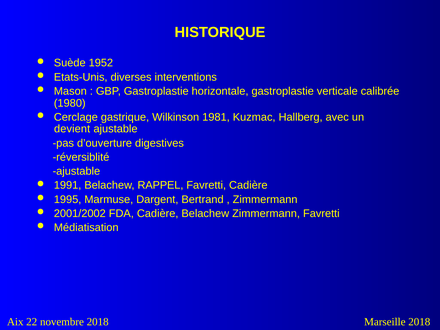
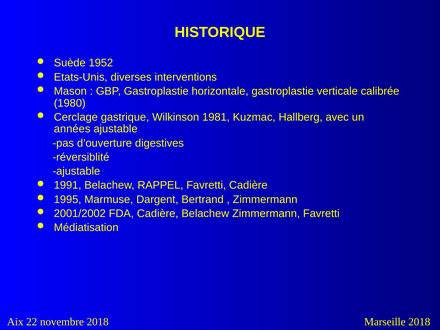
devient: devient -> années (72, 129)
